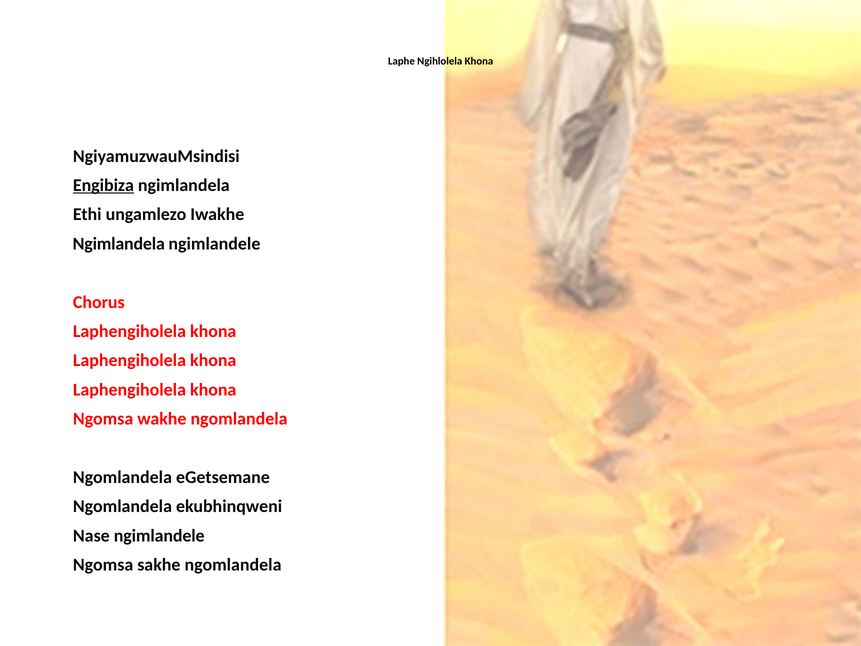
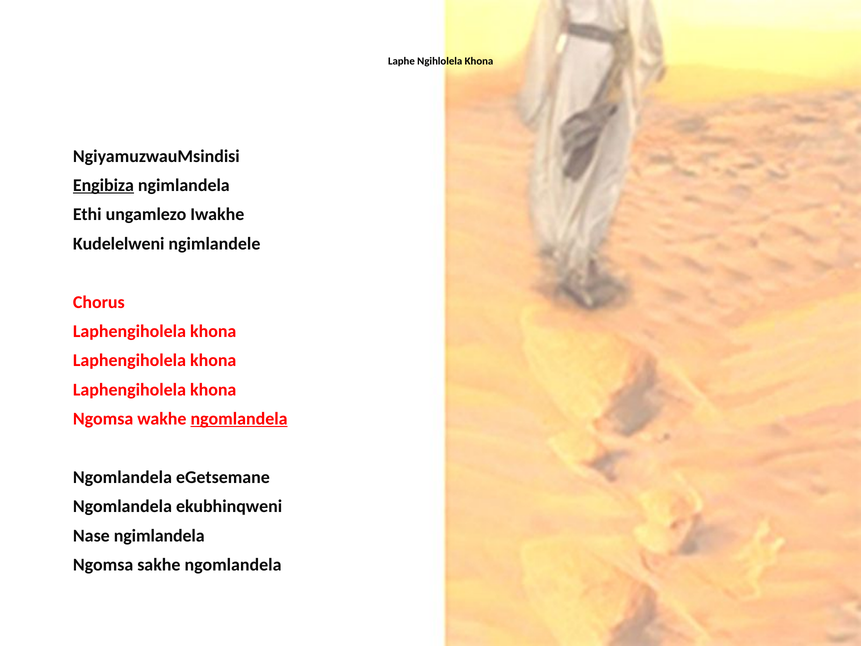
Ngimlandela: Ngimlandela -> Kudelelweni (119, 244)
ngomlandela underline: none -> present (239, 419)
Nase ngimlandele: ngimlandele -> ngimlandela (159, 536)
